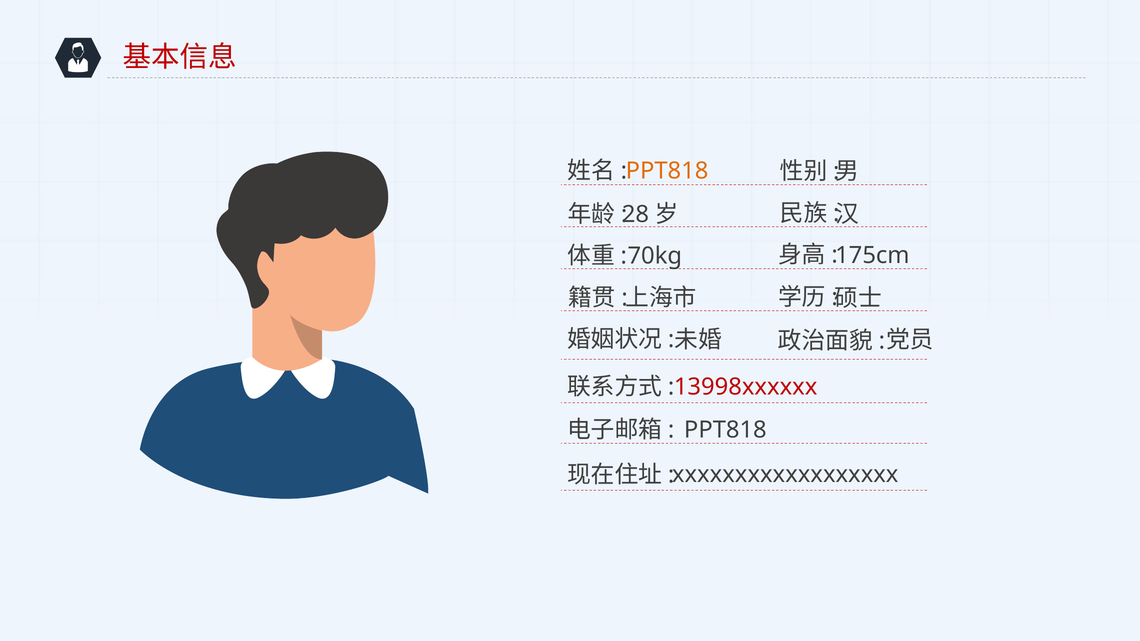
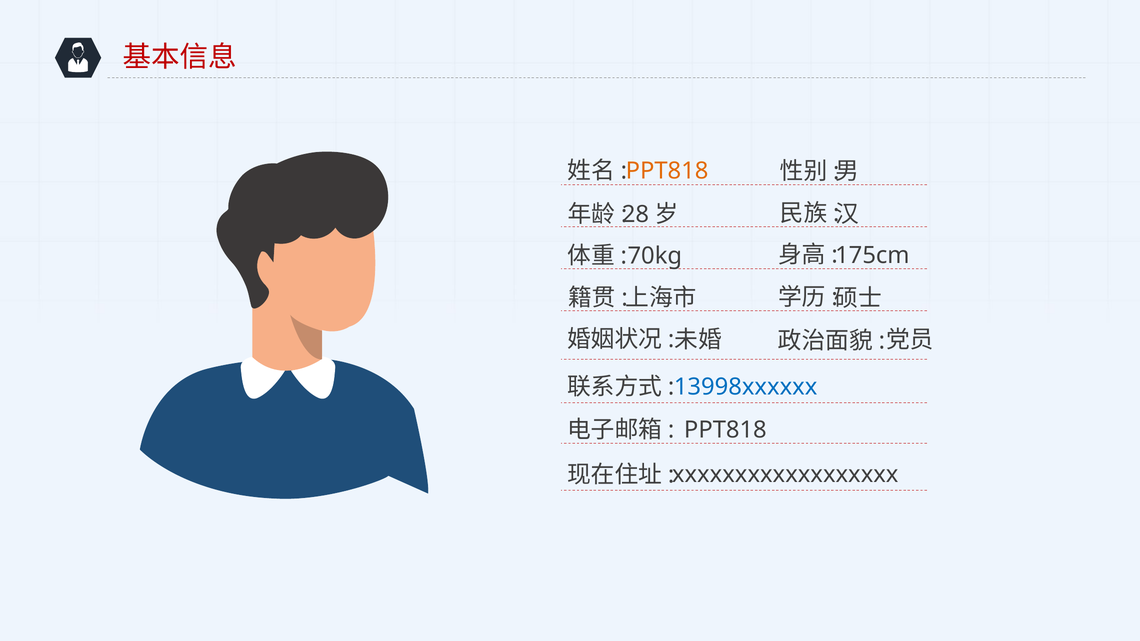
13998xxxxxx colour: red -> blue (746, 387)
